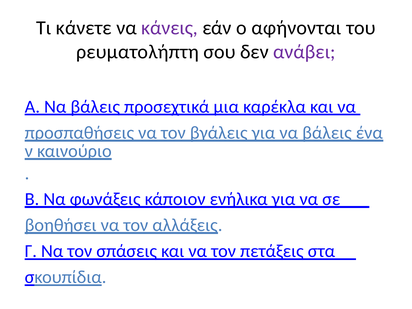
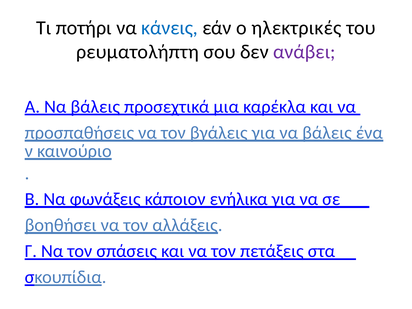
κάνετε: κάνετε -> ποτήρι (84, 28)
κάνεις colour: purple -> blue (170, 28)
αφήνονται: αφήνονται -> ηλεκτρικές (297, 28)
